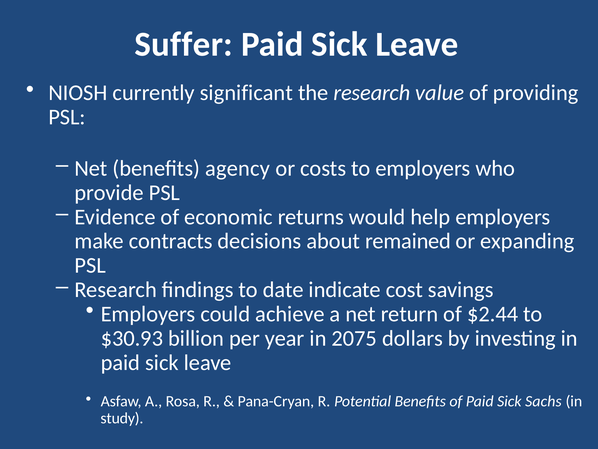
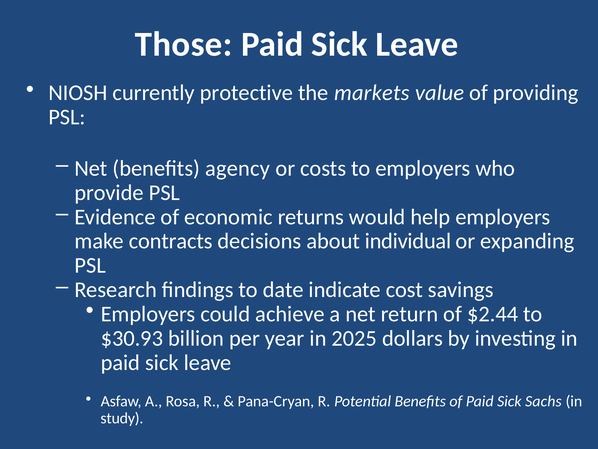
Suffer: Suffer -> Those (184, 44)
significant: significant -> protective (246, 93)
the research: research -> markets (372, 93)
remained: remained -> individual (408, 241)
2075: 2075 -> 2025 (354, 338)
